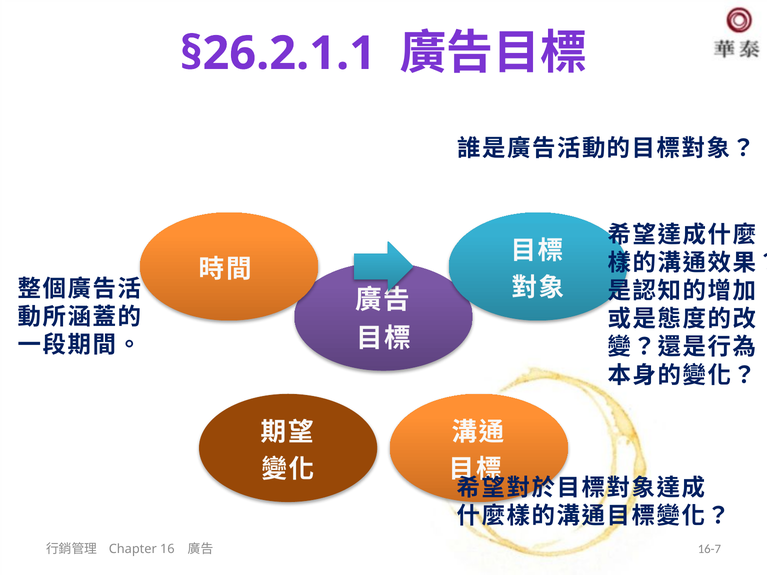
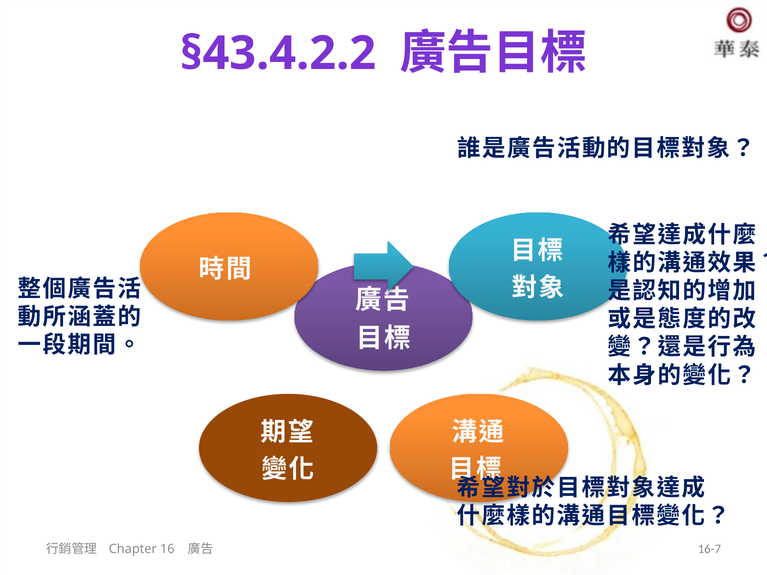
§26.2.1.1: §26.2.1.1 -> §43.4.2.2 (278, 53)
